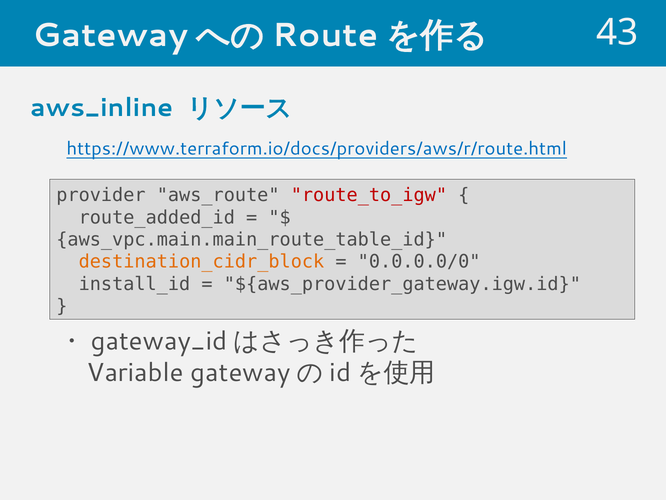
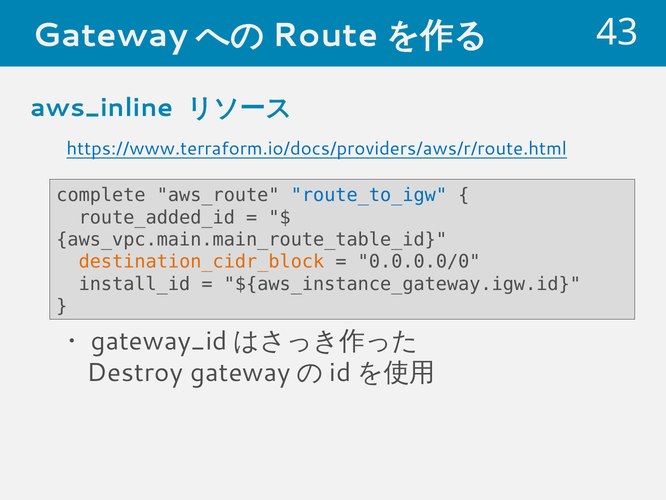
provider: provider -> complete (101, 195)
route_to_igw colour: red -> blue (369, 195)
${aws_provider_gateway.igw.id: ${aws_provider_gateway.igw.id -> ${aws_instance_gateway.igw.id (402, 284)
Variable: Variable -> Destroy (135, 372)
